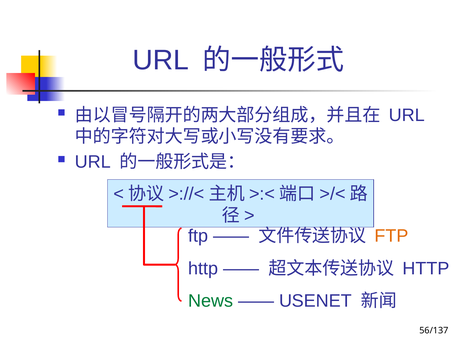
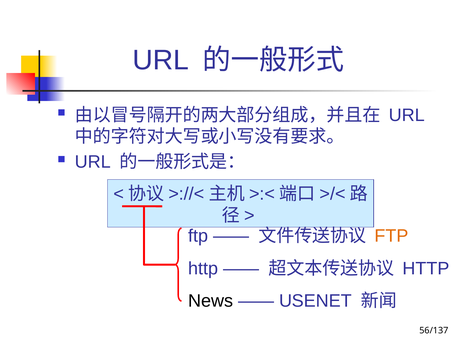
News colour: green -> black (211, 301)
